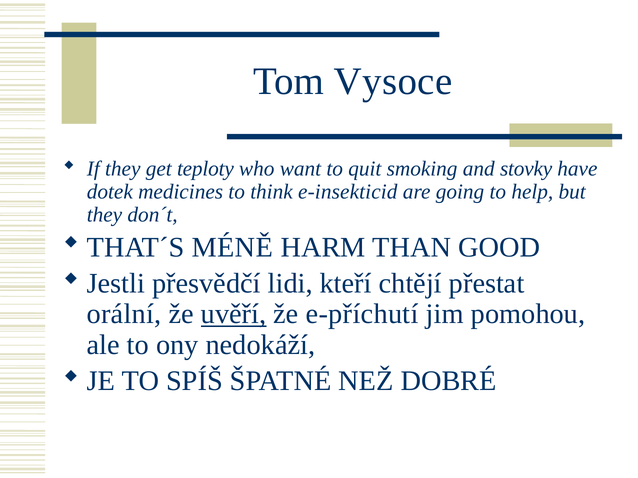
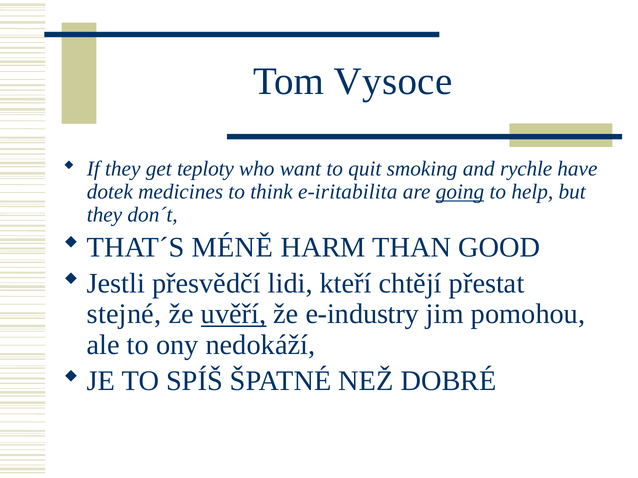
stovky: stovky -> rychle (526, 169)
e-insekticid: e-insekticid -> e-iritabilita (348, 192)
going underline: none -> present (460, 192)
orální: orální -> stejné (124, 314)
e-příchutí: e-příchutí -> e-industry (362, 314)
